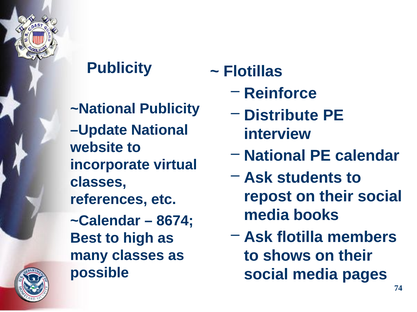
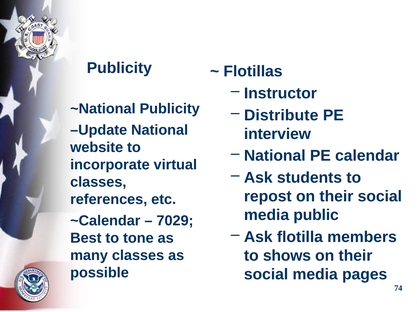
Reinforce: Reinforce -> Instructor (280, 94)
books: books -> public (316, 216)
8674: 8674 -> 7029 (175, 221)
high: high -> tone (138, 239)
